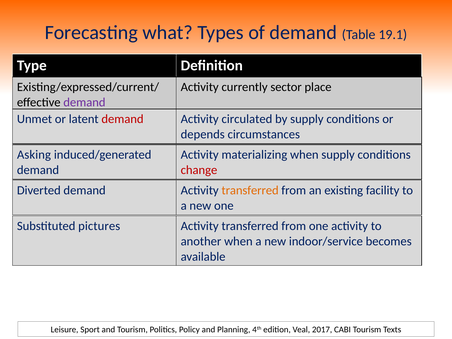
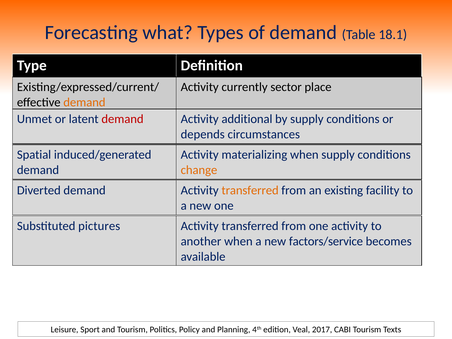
19.1: 19.1 -> 18.1 (393, 35)
demand colour: purple -> orange (84, 102)
circulated: circulated -> additional (247, 119)
Asking: Asking -> Spatial (34, 155)
change colour: red -> orange (199, 170)
indoor/service: indoor/service -> factors/service (326, 241)
